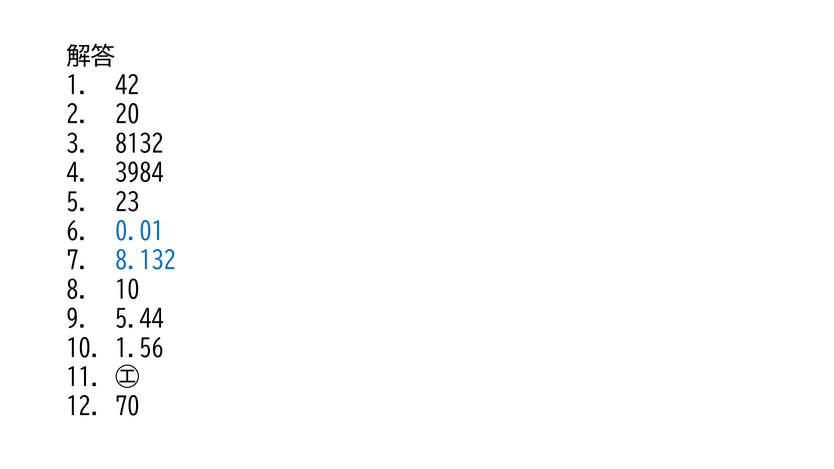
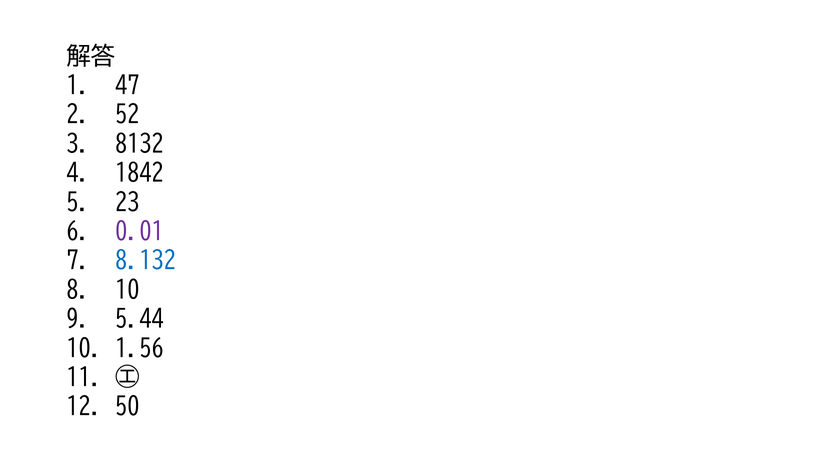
42: 42 -> 47 (127, 86)
20: 20 -> 52 (127, 115)
3984: 3984 -> 1842 (139, 173)
0.01 colour: blue -> purple (139, 232)
70: 70 -> 50 (127, 407)
